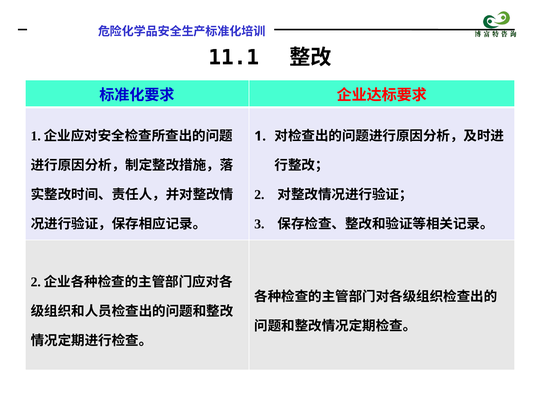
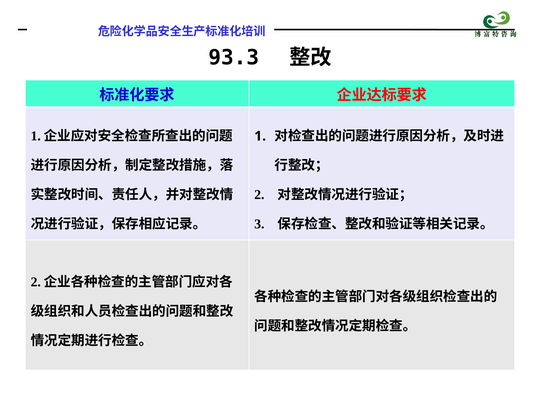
11.1: 11.1 -> 93.3 (234, 58)
